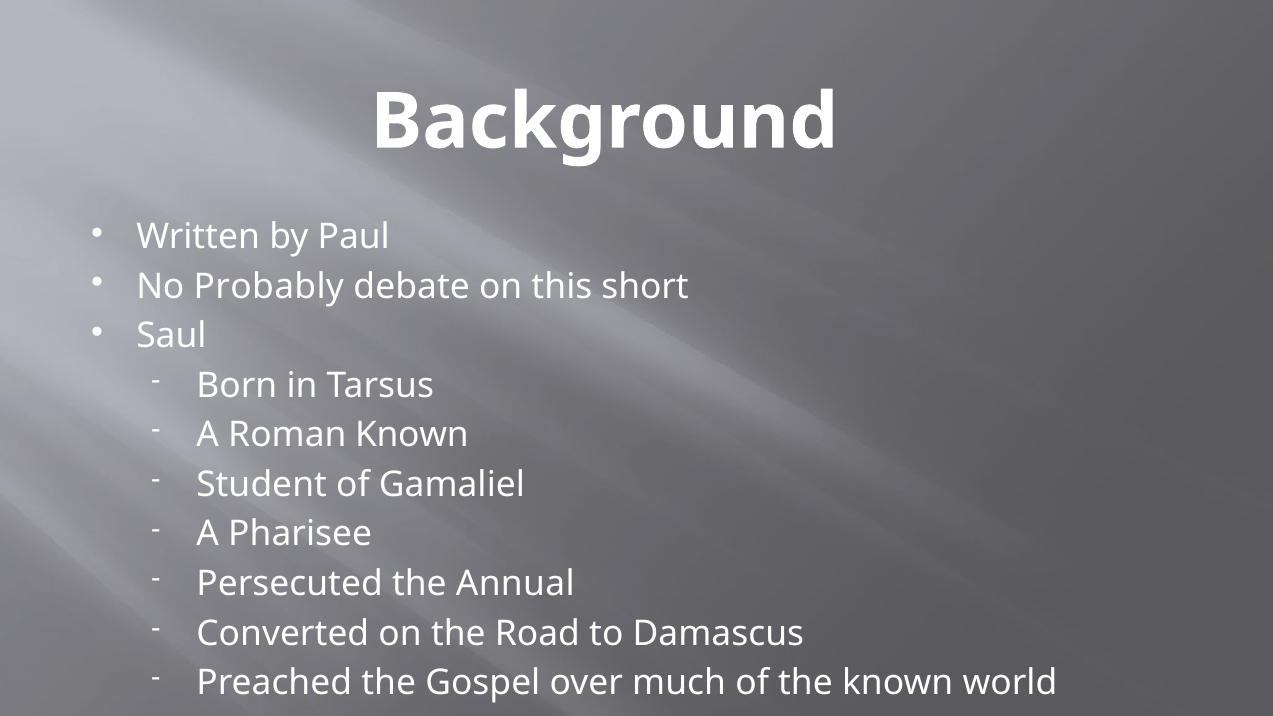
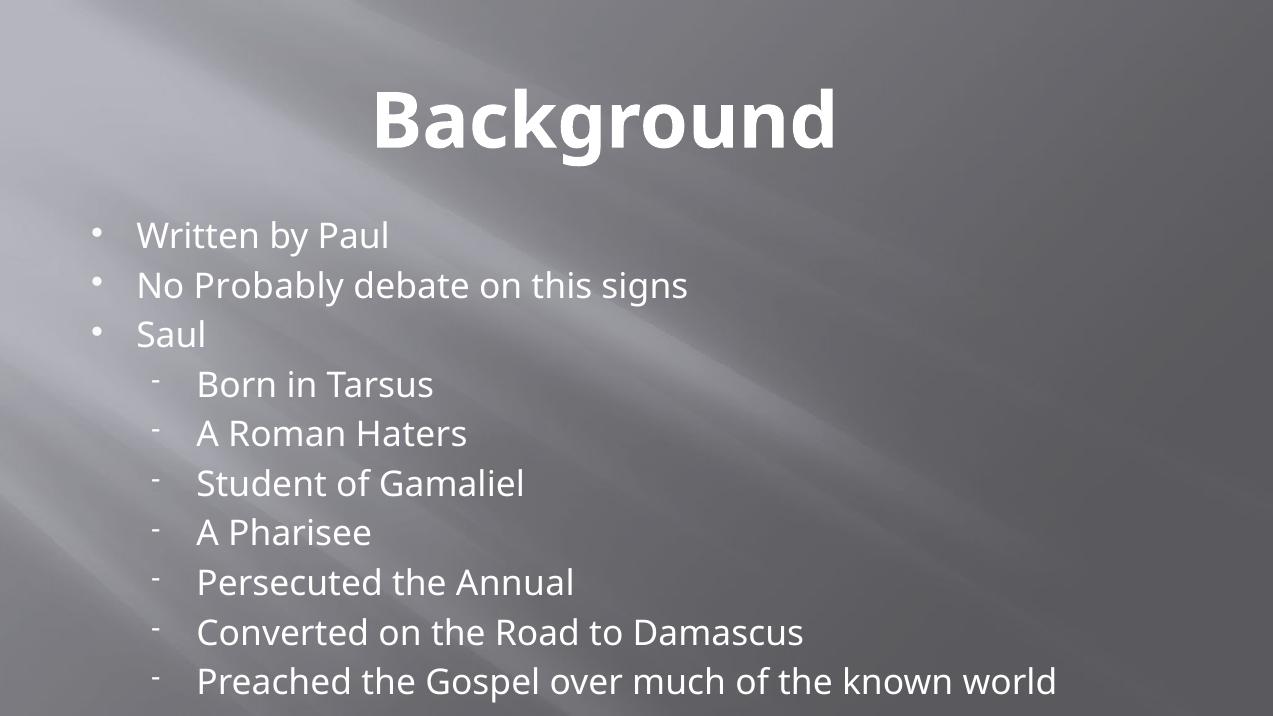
short: short -> signs (645, 286)
Roman Known: Known -> Haters (412, 435)
